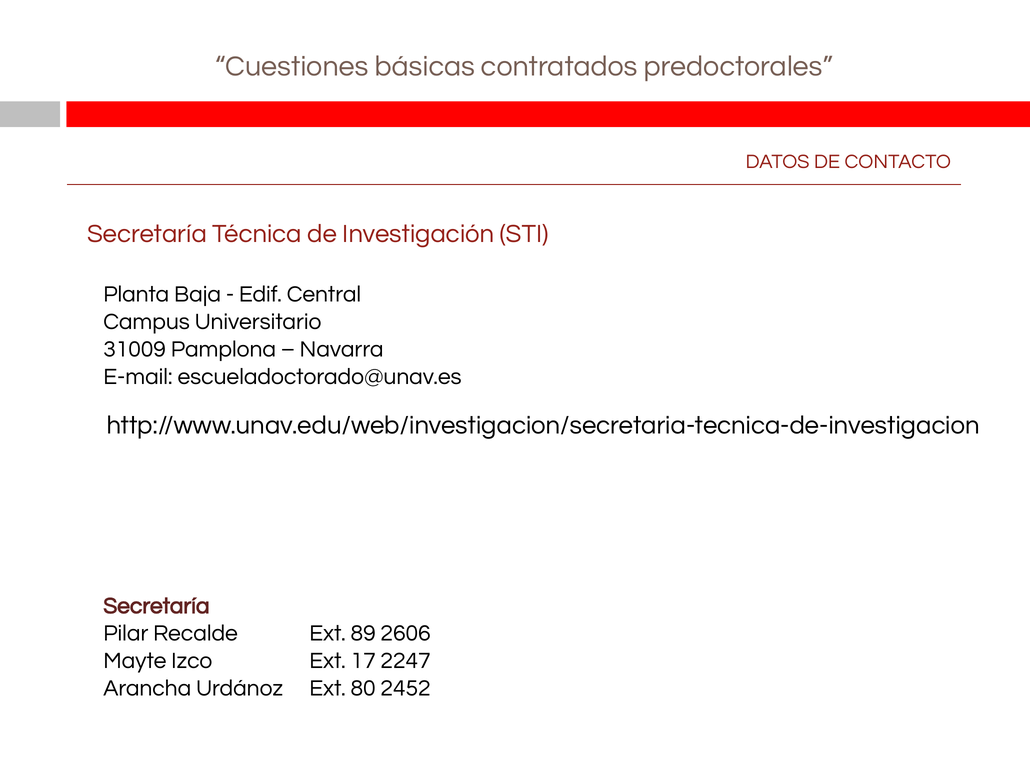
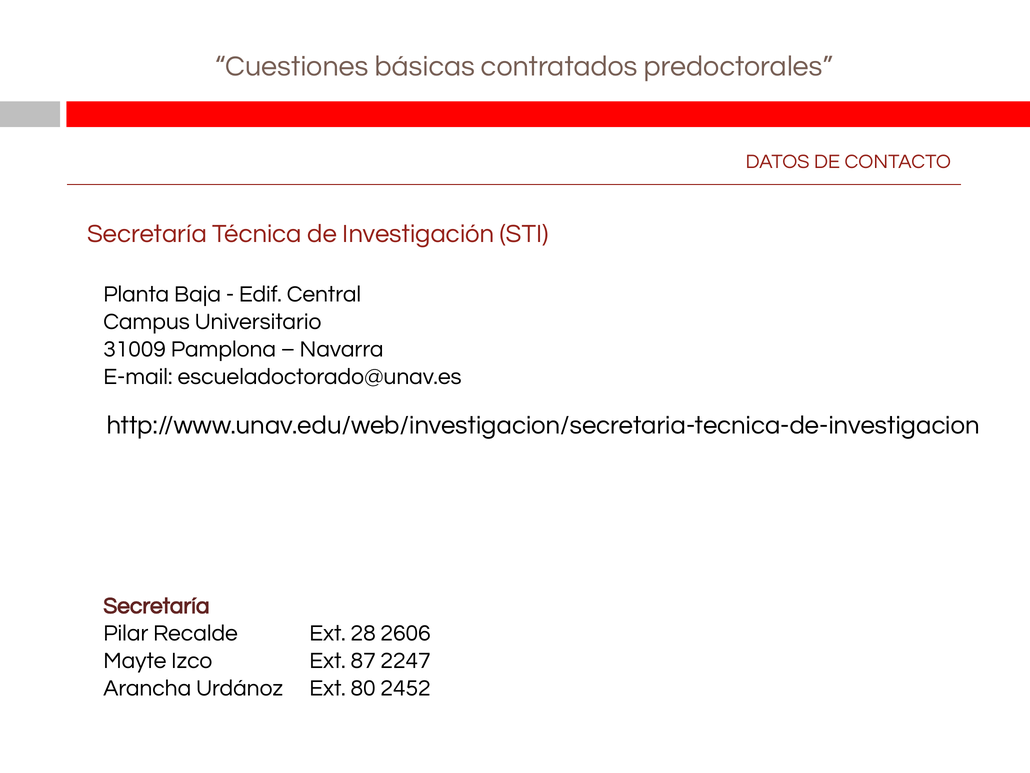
89: 89 -> 28 (363, 633)
17: 17 -> 87 (363, 660)
